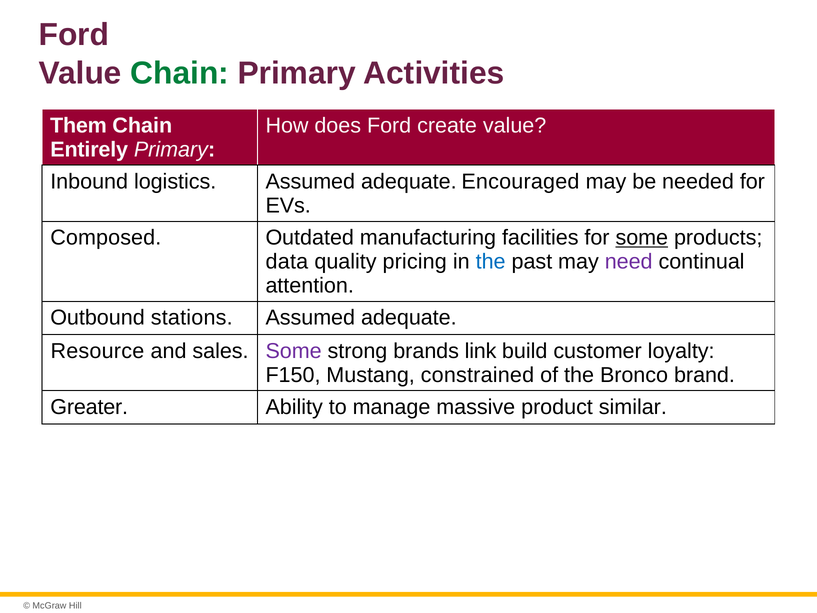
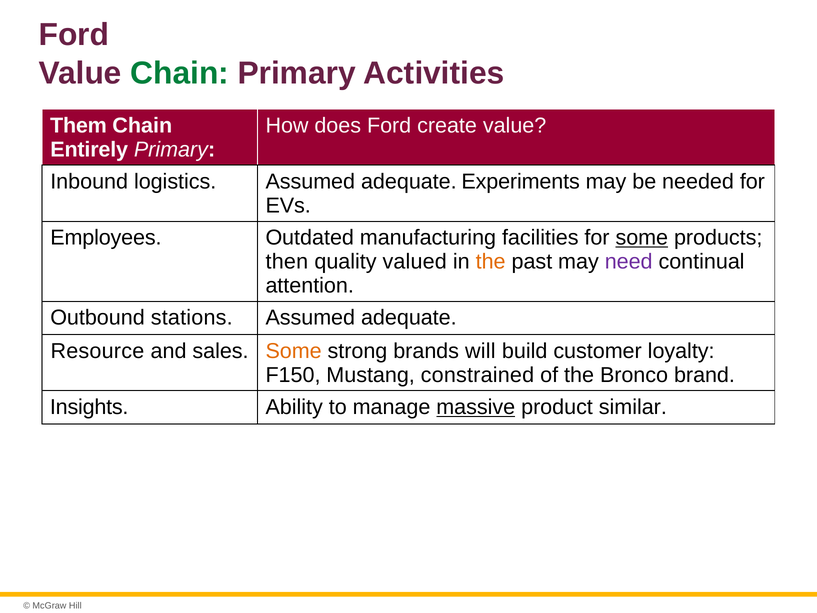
Encouraged: Encouraged -> Experiments (521, 182)
Composed: Composed -> Employees (106, 238)
data: data -> then (287, 262)
pricing: pricing -> valued (415, 262)
the colour: blue -> orange (491, 262)
Some colour: purple -> orange (294, 351)
link: link -> will (480, 351)
Greater: Greater -> Insights (89, 407)
massive underline: none -> present (476, 407)
